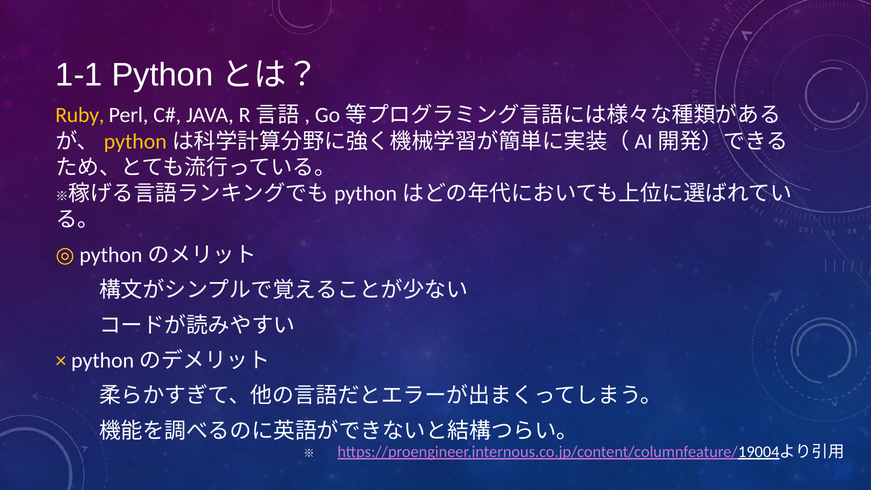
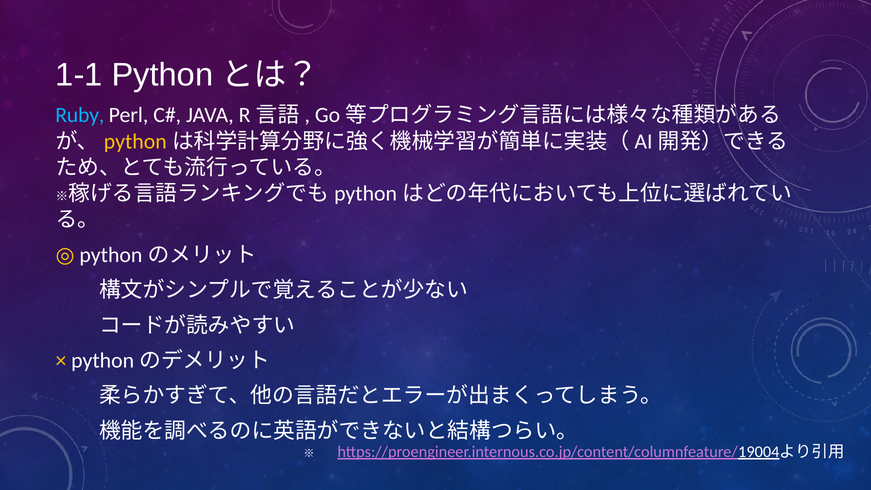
Ruby colour: yellow -> light blue (80, 115)
